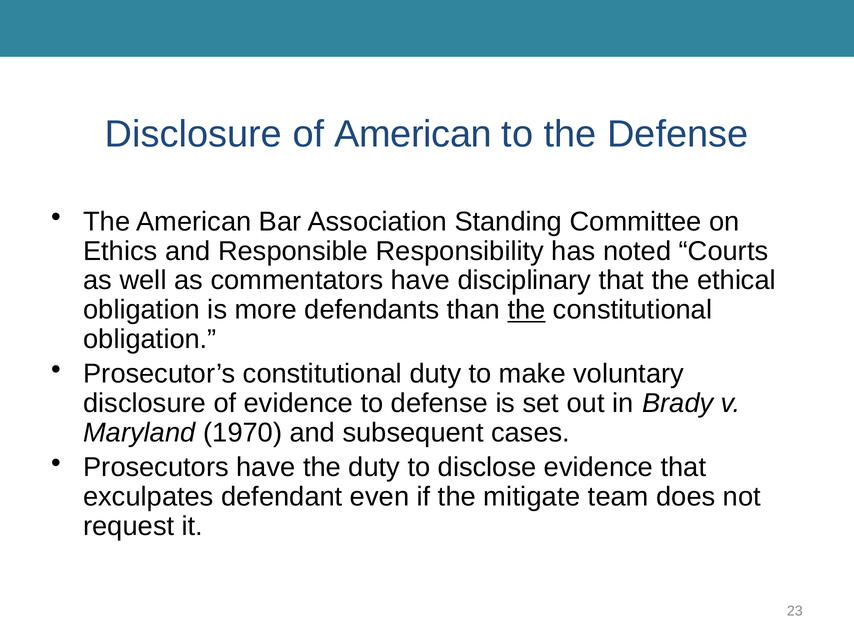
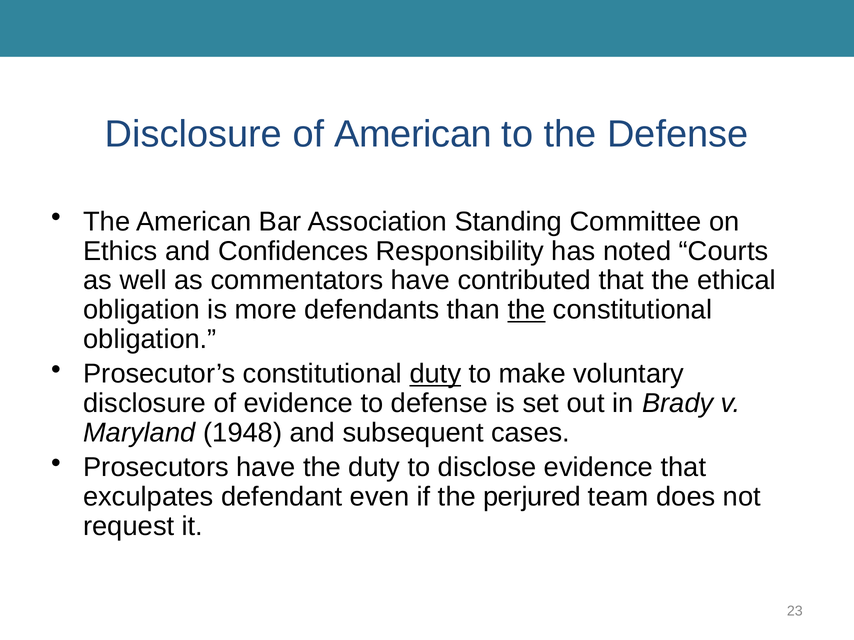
Responsible: Responsible -> Confidences (293, 251)
disciplinary: disciplinary -> contributed (524, 281)
duty underline: none -> present (435, 374)
1970: 1970 -> 1948 (243, 433)
mitigate: mitigate -> perjured (532, 497)
